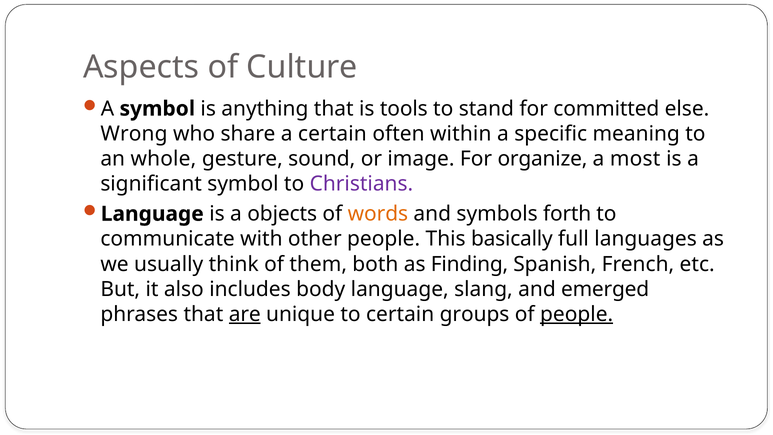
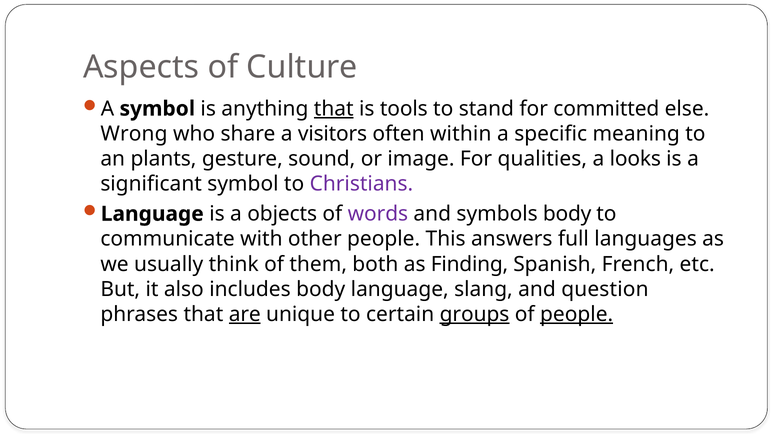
that underline: none -> present (334, 109)
a certain: certain -> visitors (333, 134)
whole: whole -> plants (163, 159)
organize: organize -> qualities (542, 159)
most: most -> looks (635, 159)
words colour: orange -> purple (378, 214)
symbols forth: forth -> body (567, 214)
basically: basically -> answers (512, 239)
emerged: emerged -> question (605, 289)
groups underline: none -> present (475, 314)
